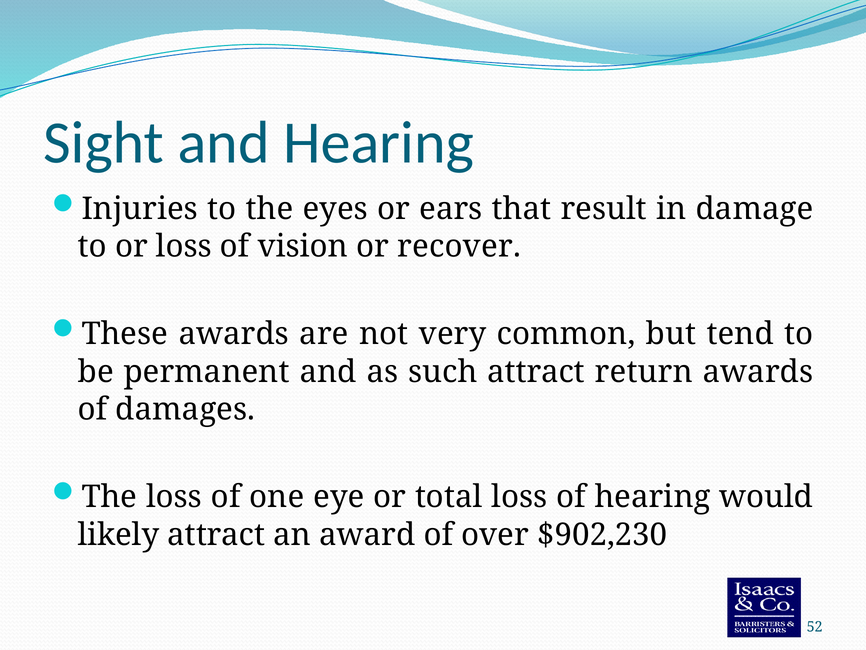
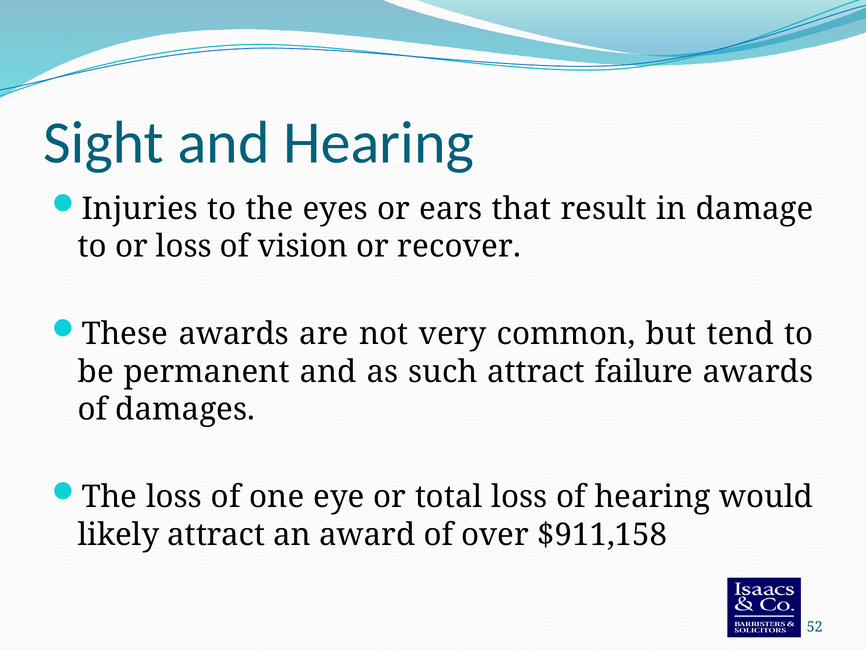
return: return -> failure (644, 371)
$902,230: $902,230 -> $911,158 (602, 534)
